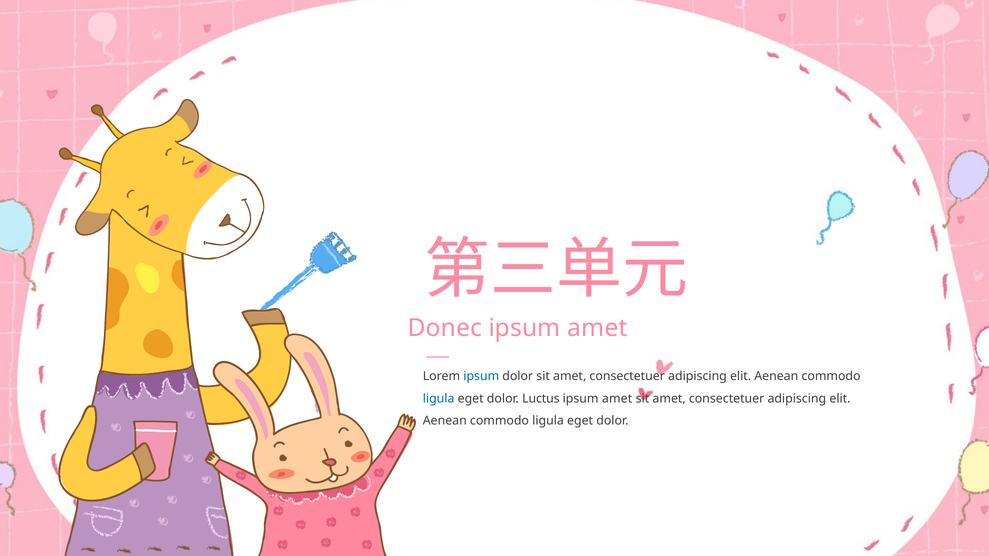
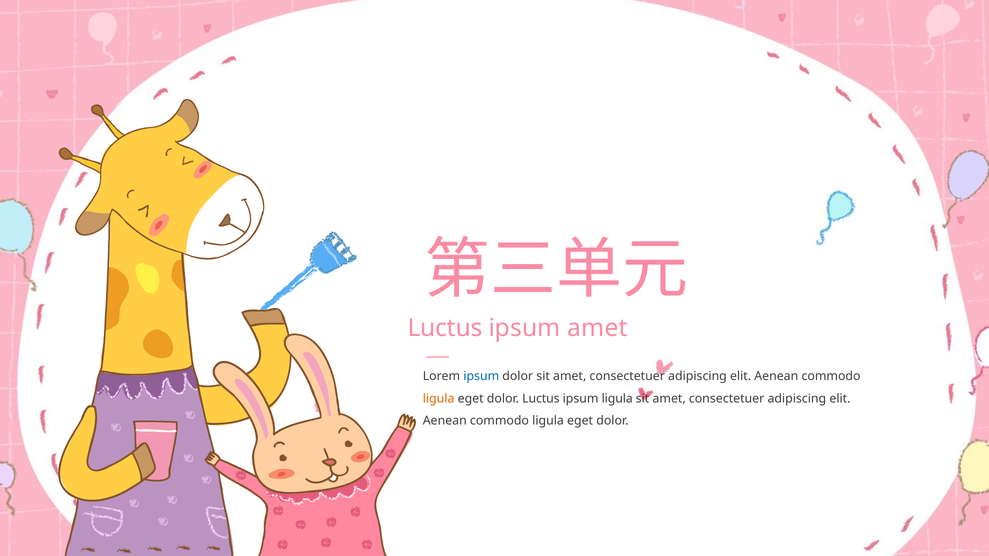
Donec: Donec -> Luctus (445, 328)
ligula colour: blue -> orange (439, 399)
amet: amet -> ligula (617, 399)
